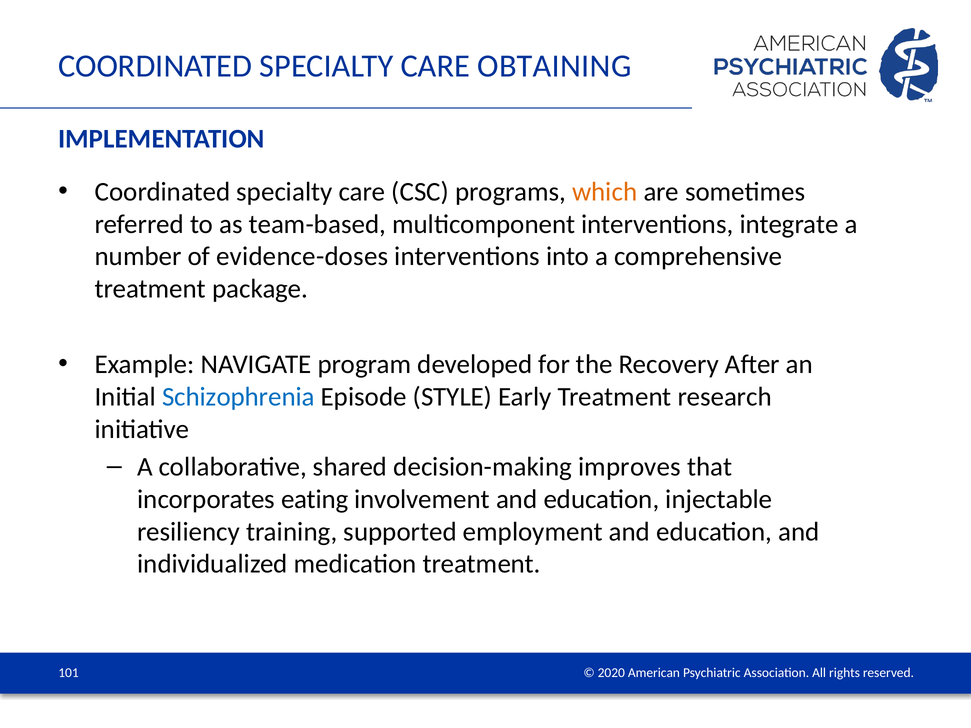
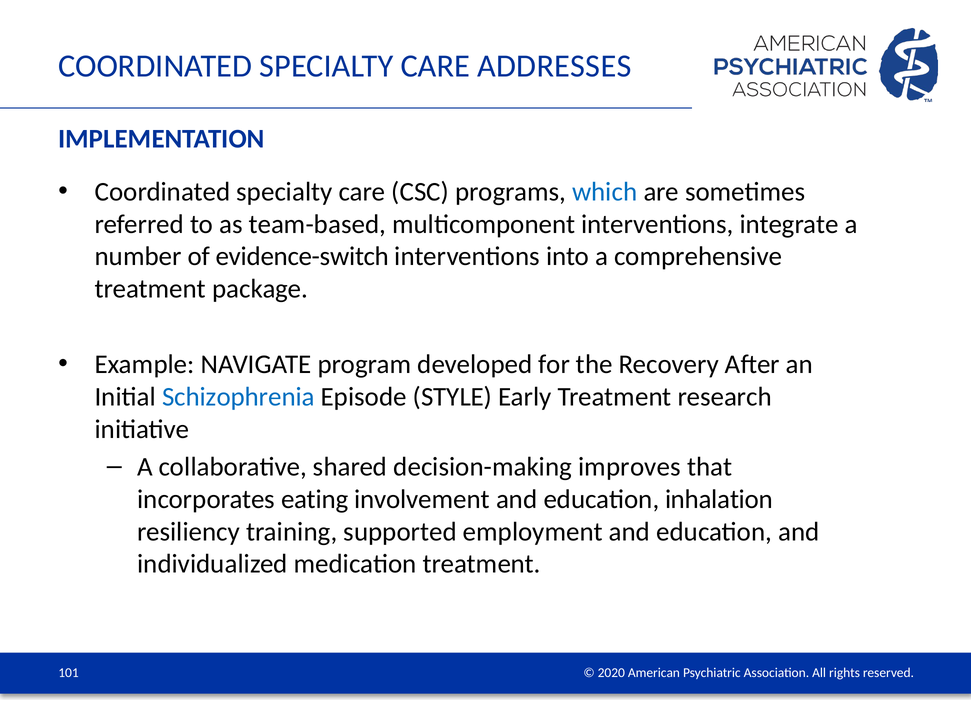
OBTAINING: OBTAINING -> ADDRESSES (554, 66)
which colour: orange -> blue (605, 192)
evidence-doses: evidence-doses -> evidence-switch (302, 257)
injectable: injectable -> inhalation (719, 499)
